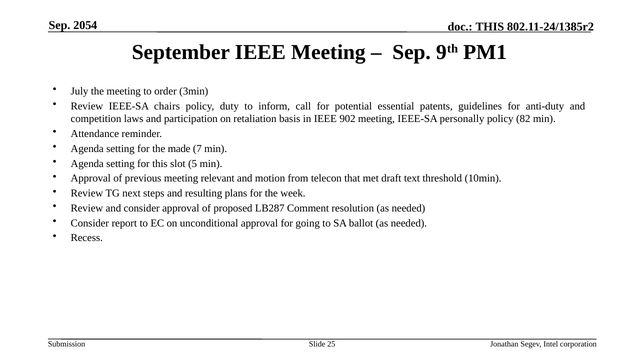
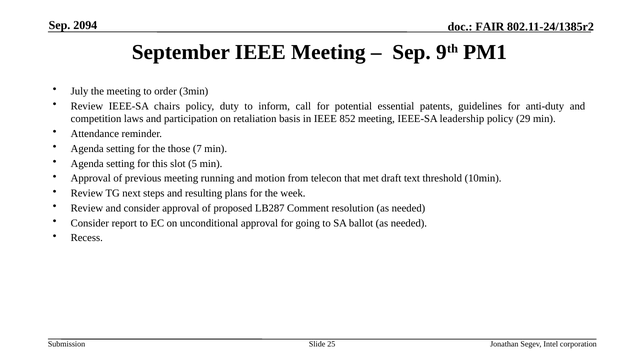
2054: 2054 -> 2094 (85, 25)
THIS: THIS -> FAIR (490, 27)
902: 902 -> 852 (347, 119)
personally: personally -> leadership (462, 119)
82: 82 -> 29 (523, 119)
made: made -> those (179, 149)
relevant: relevant -> running (218, 179)
